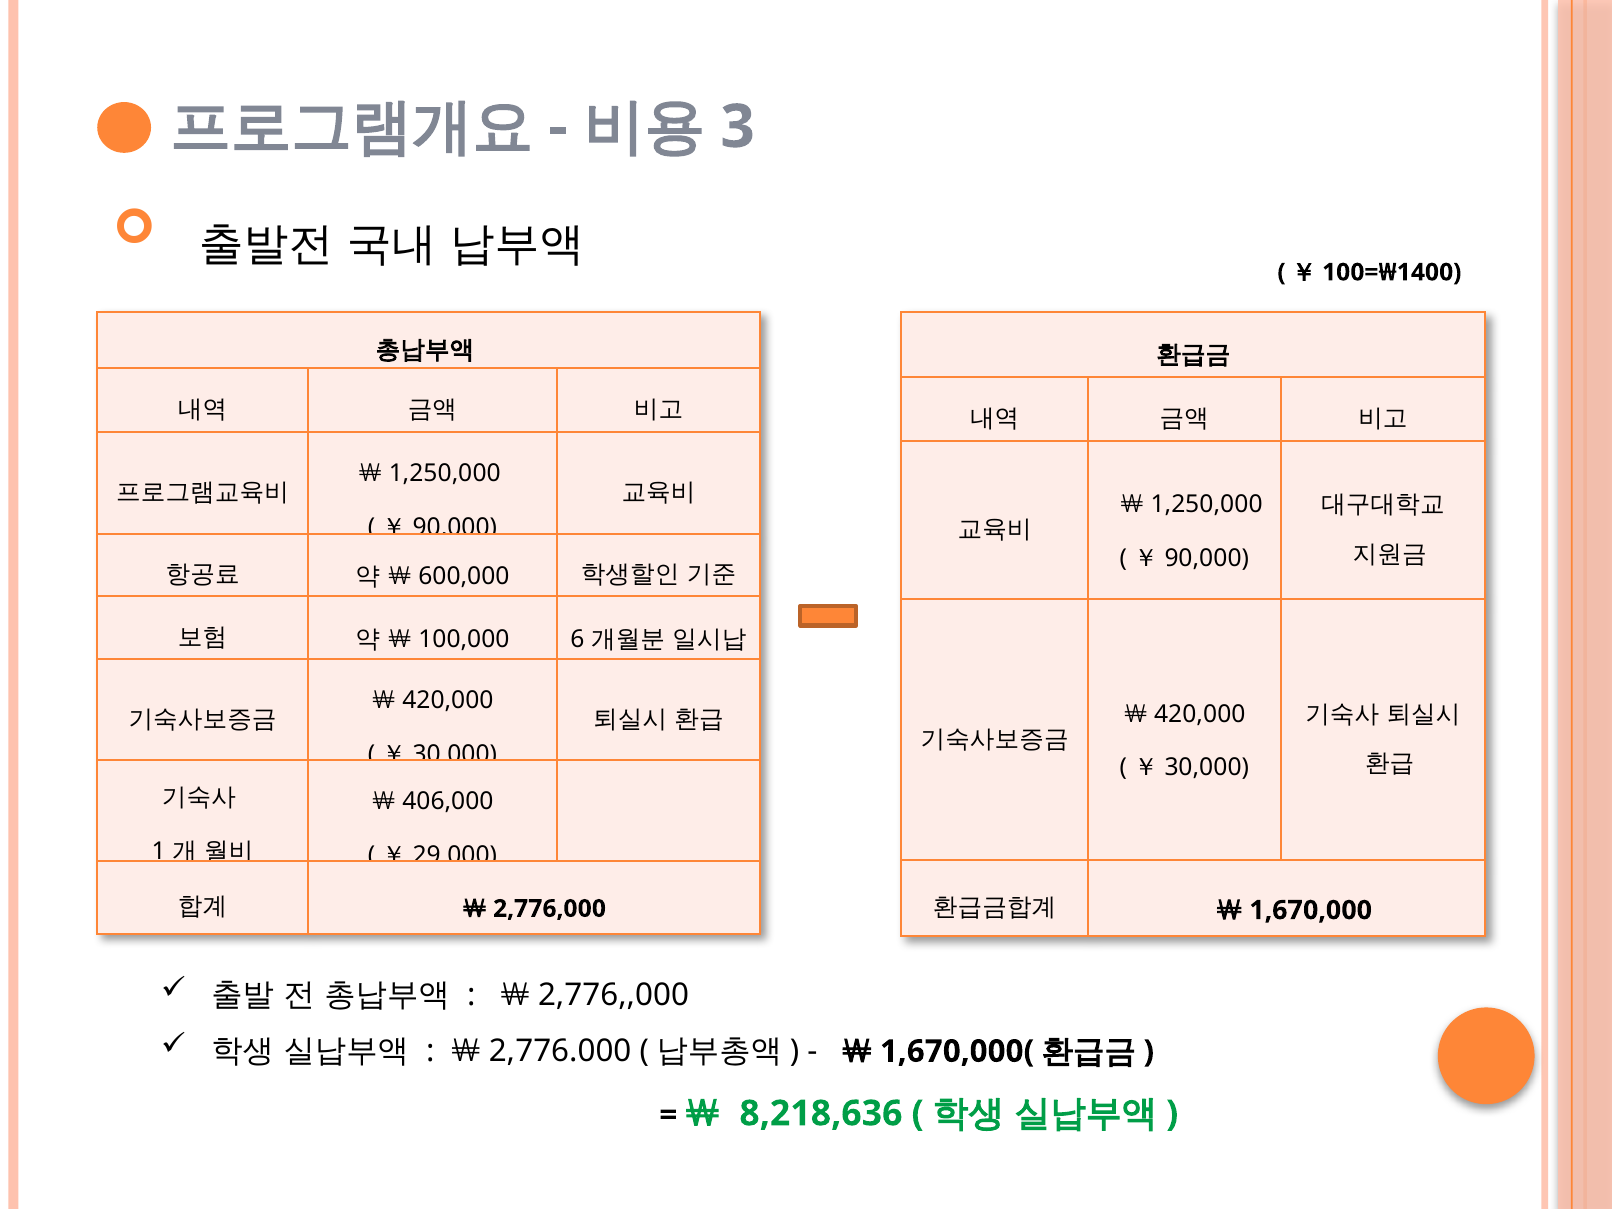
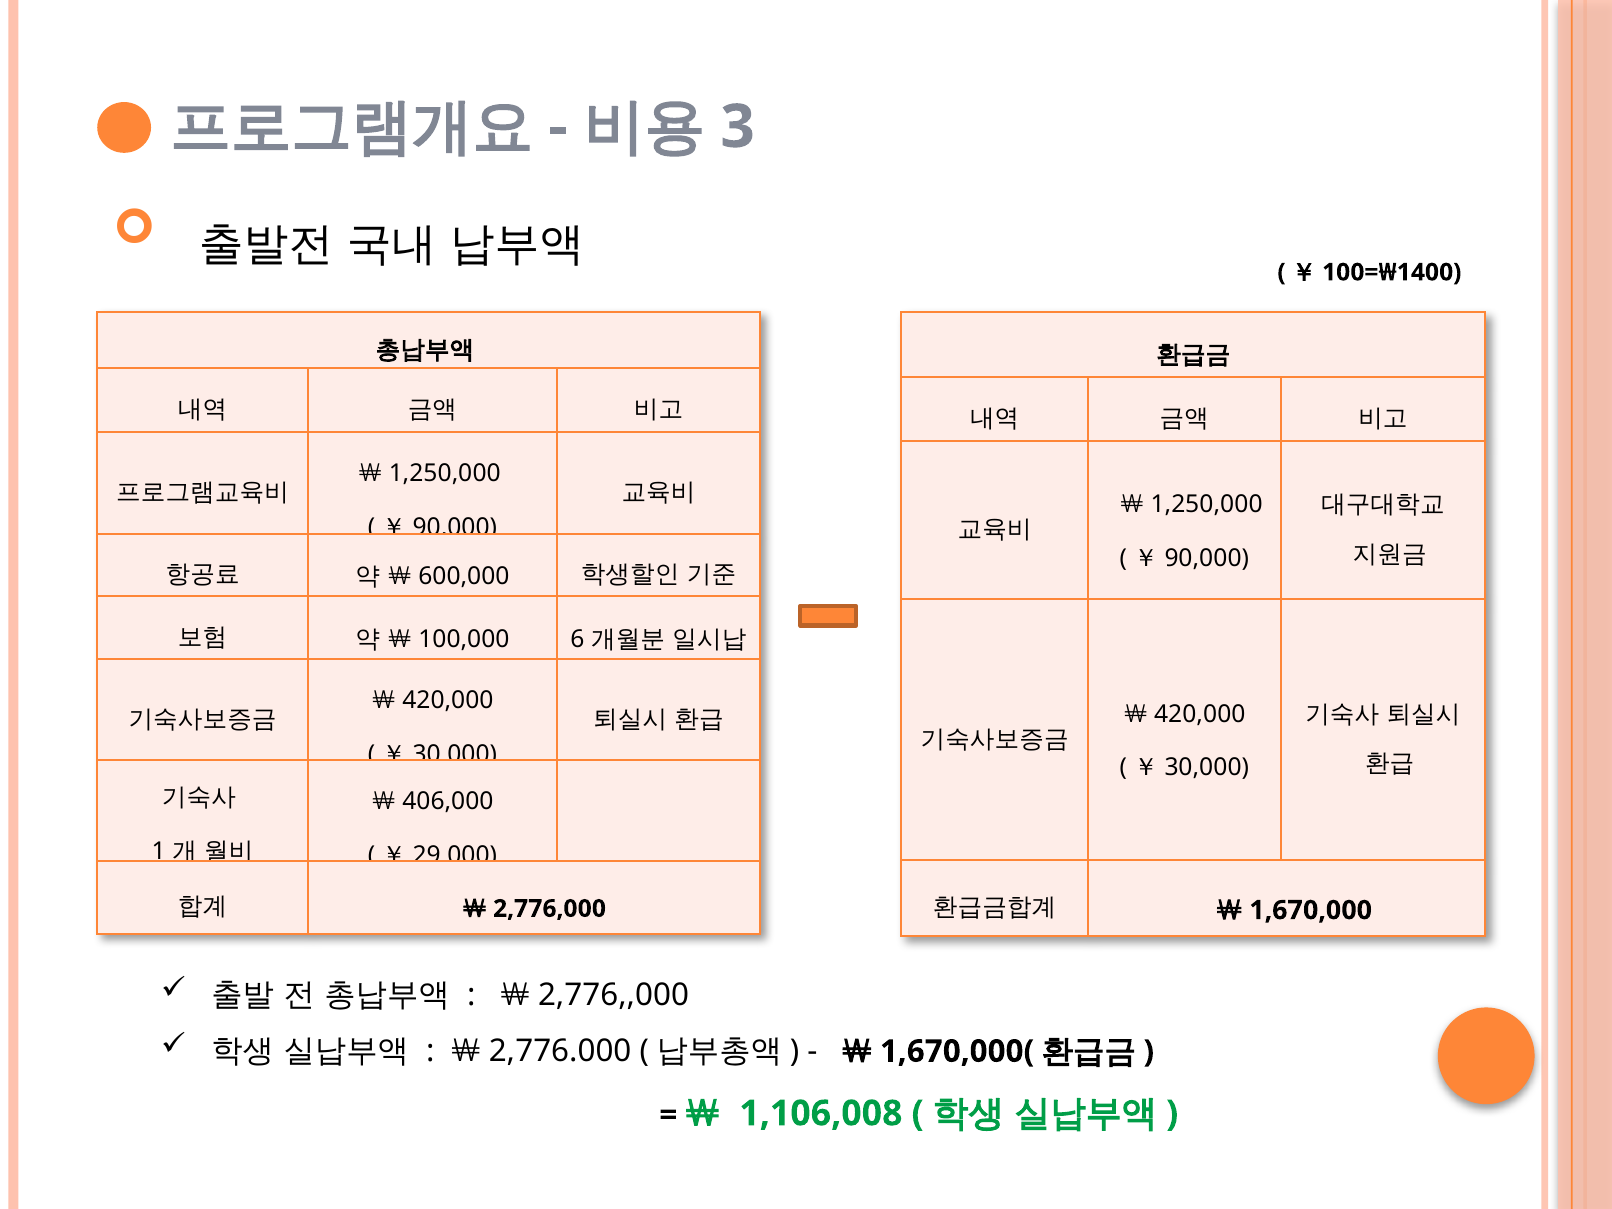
8,218,636: 8,218,636 -> 1,106,008 (821, 1113)
